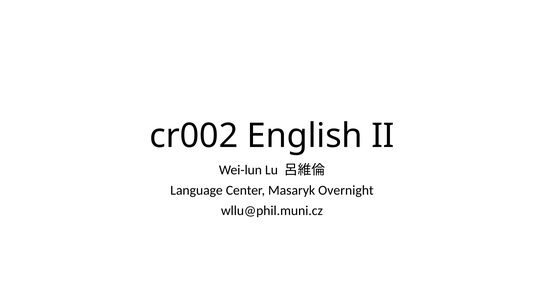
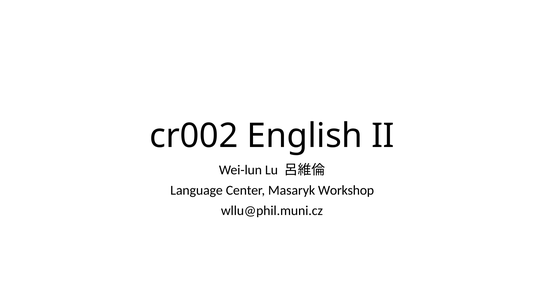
Overnight: Overnight -> Workshop (346, 190)
